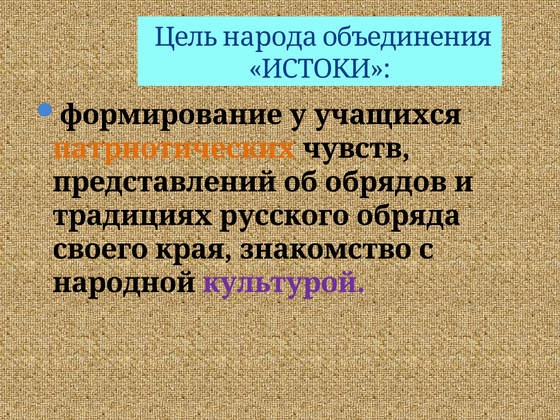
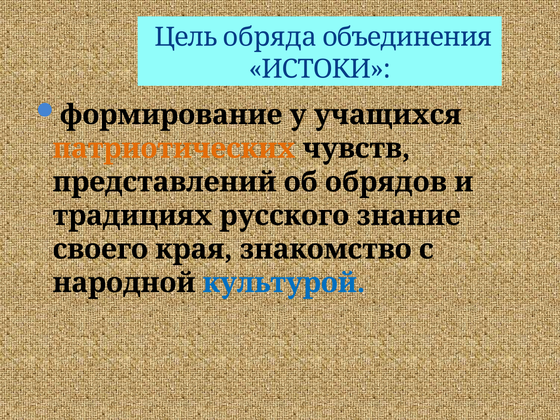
народа: народа -> обряда (270, 37)
обряда: обряда -> знание (409, 216)
культурой colour: purple -> blue (284, 283)
